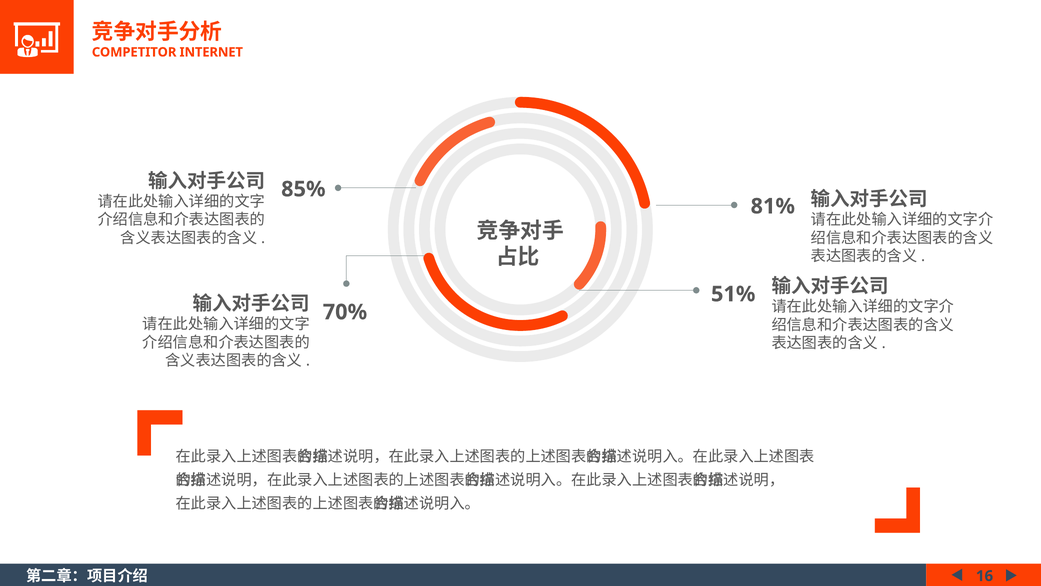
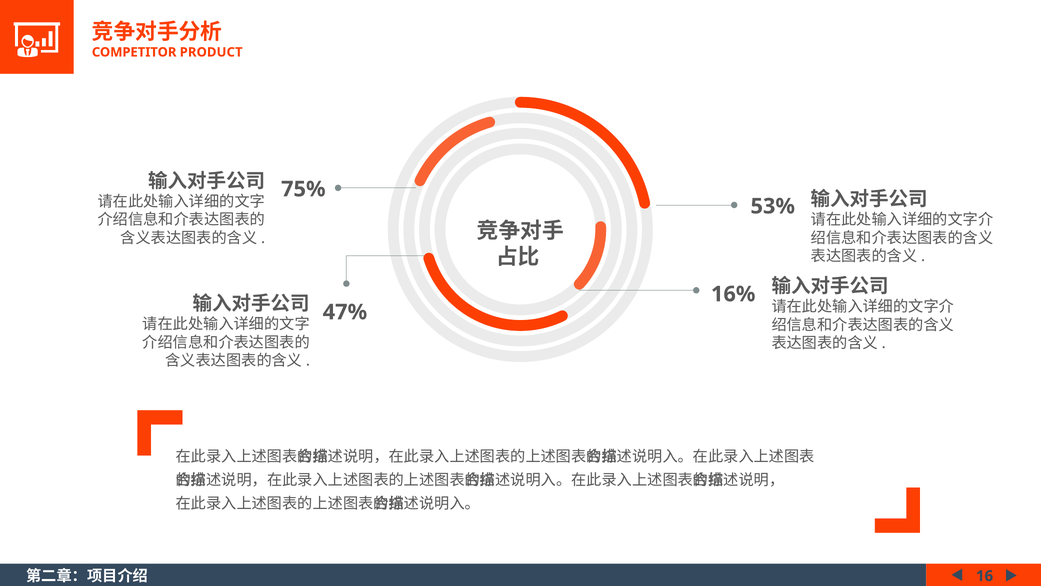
INTERNET: INTERNET -> PRODUCT (211, 52)
85%: 85% -> 75% (303, 189)
81%: 81% -> 53% (773, 206)
51%: 51% -> 16% (733, 294)
70%: 70% -> 47% (345, 312)
